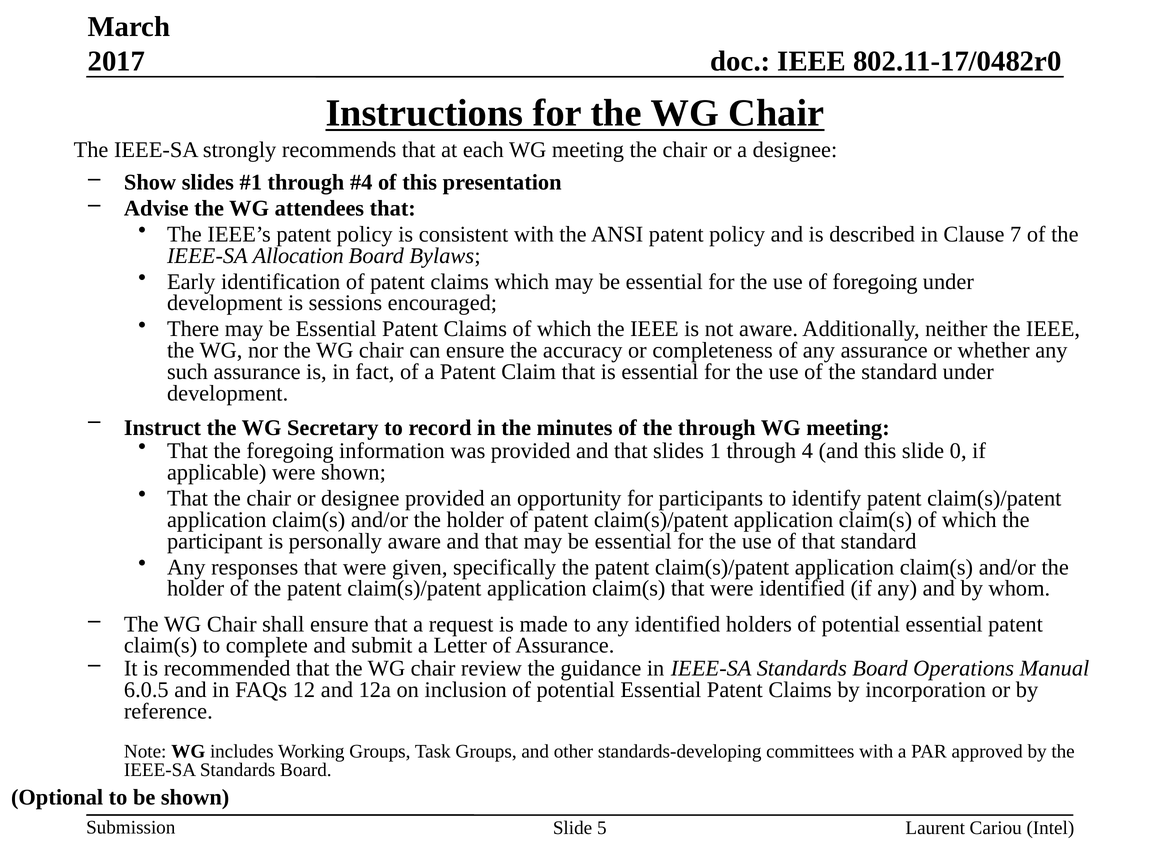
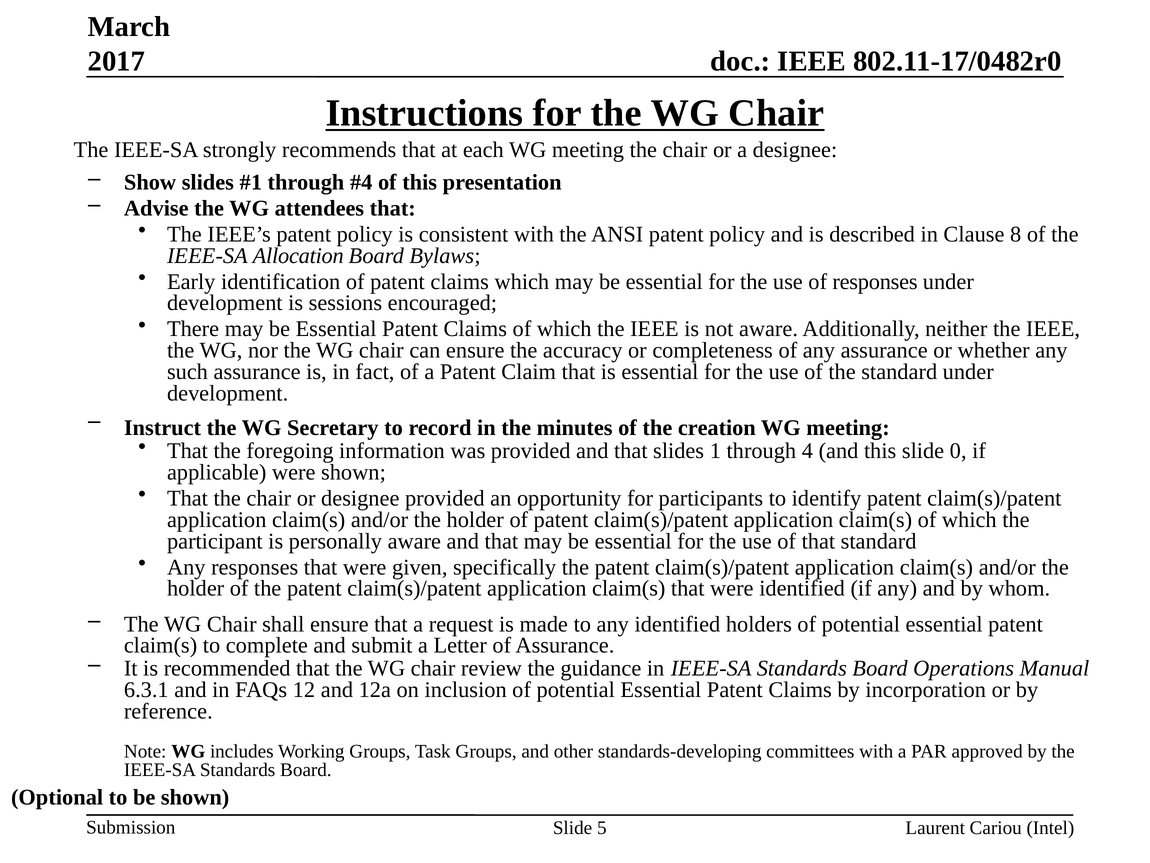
7: 7 -> 8 (1016, 234)
of foregoing: foregoing -> responses (875, 281)
the through: through -> creation (717, 428)
6.0.5: 6.0.5 -> 6.3.1 (146, 689)
